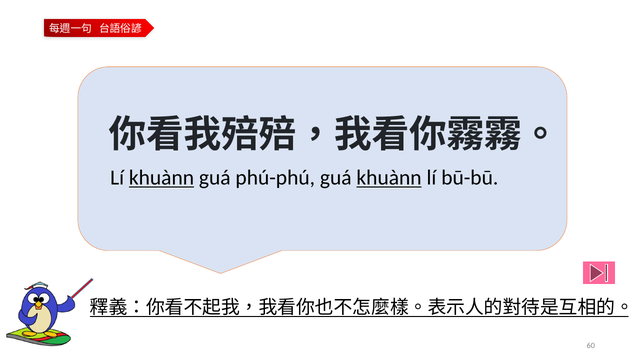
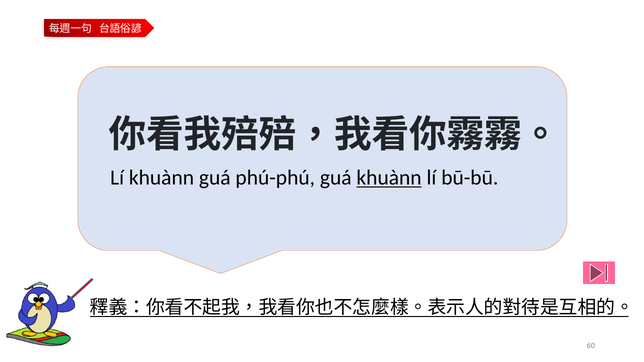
khuànn underline: present -> none (161, 178)
